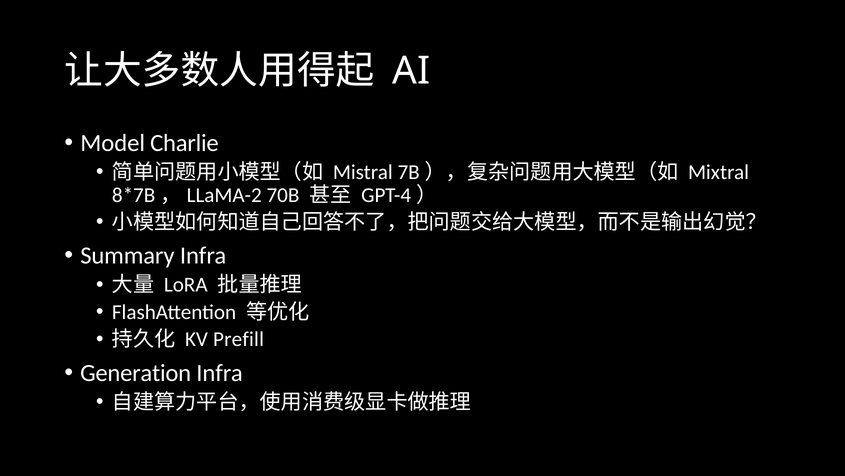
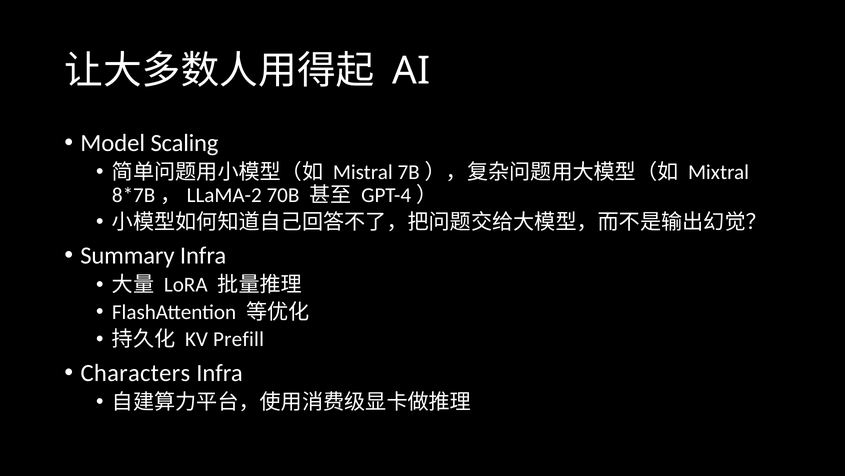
Charlie: Charlie -> Scaling (184, 143)
Generation: Generation -> Characters (135, 372)
